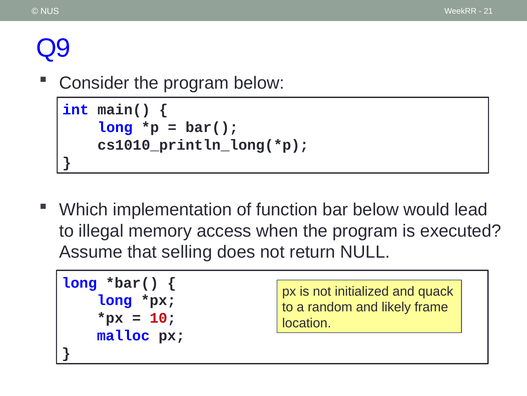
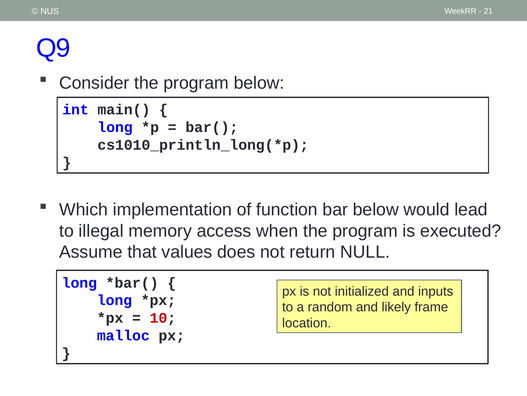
selling: selling -> values (187, 252)
quack: quack -> inputs (436, 291)
